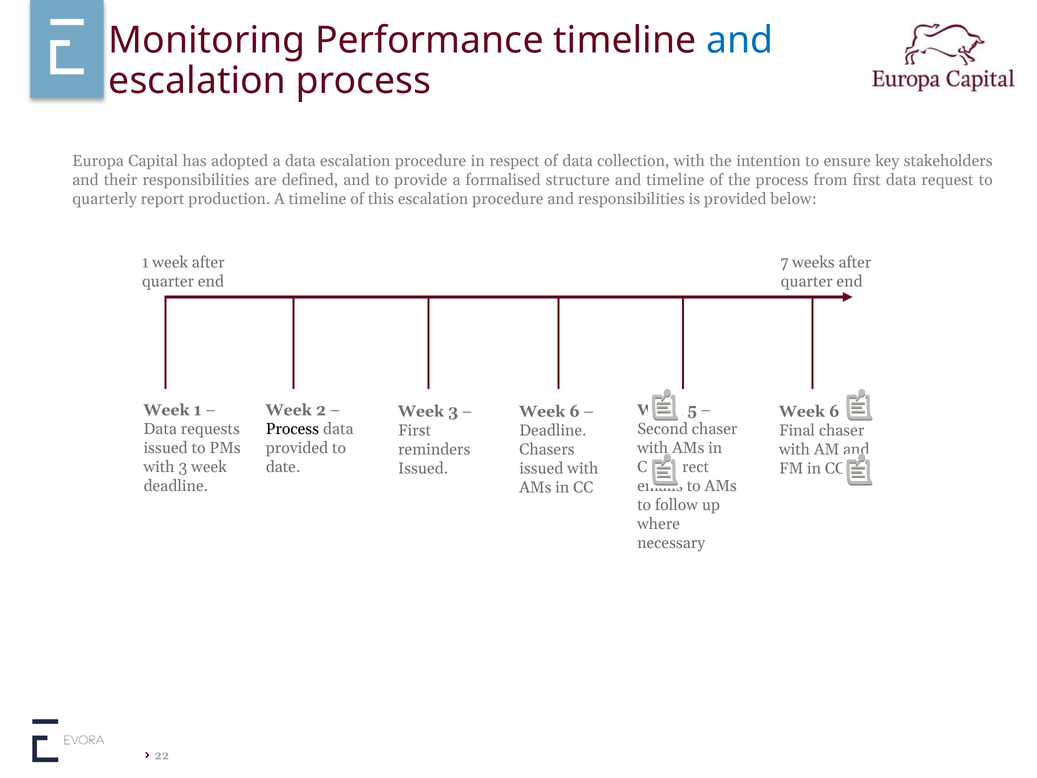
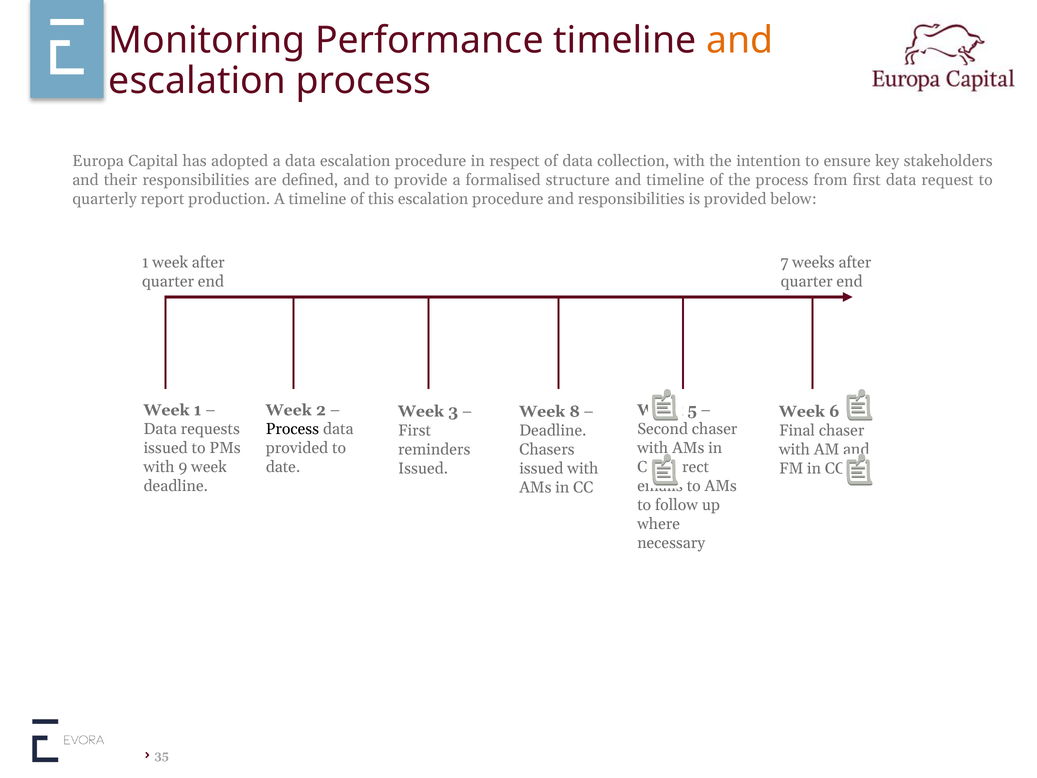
and colour: blue -> orange (740, 40)
6: 6 -> 8 (575, 411)
with 3: 3 -> 9 (183, 467)
22: 22 -> 35 (162, 755)
